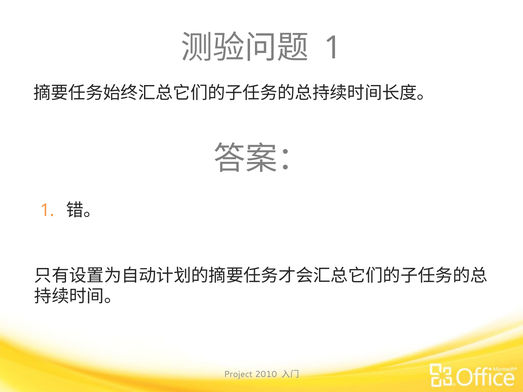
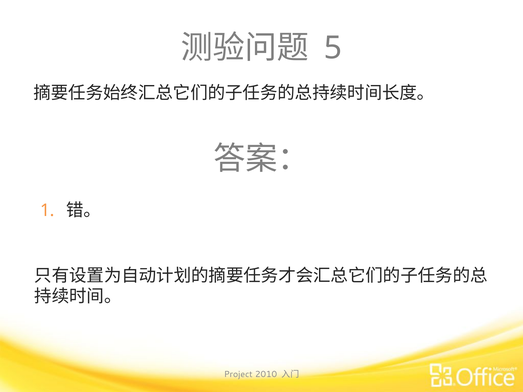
1: 1 -> 5 (333, 48)
